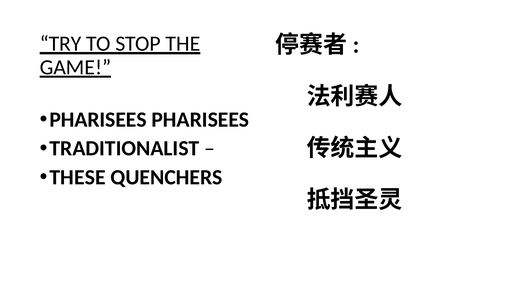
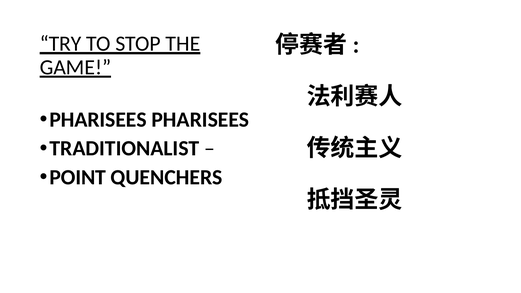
THESE: THESE -> POINT (78, 177)
